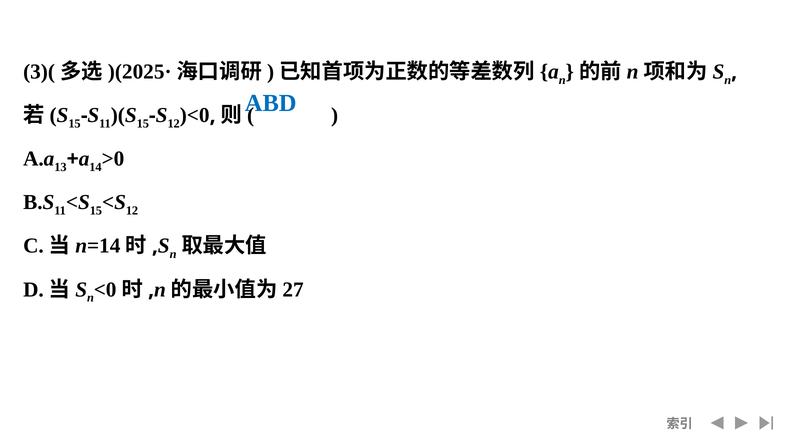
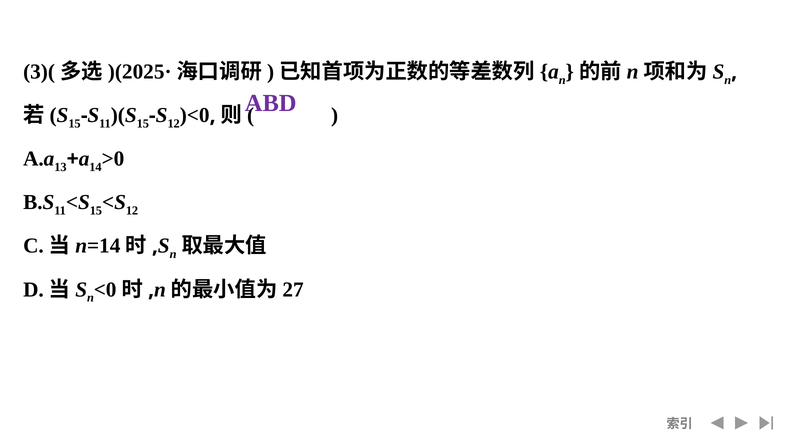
ABD colour: blue -> purple (271, 103)
